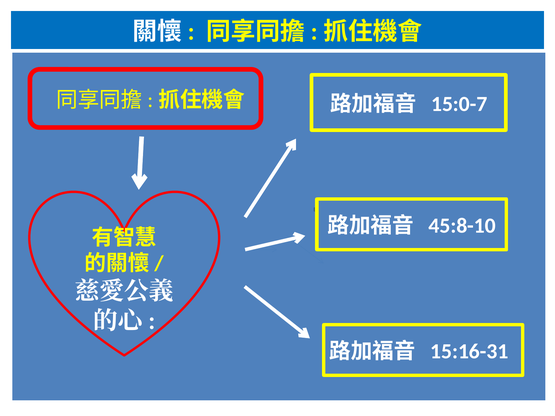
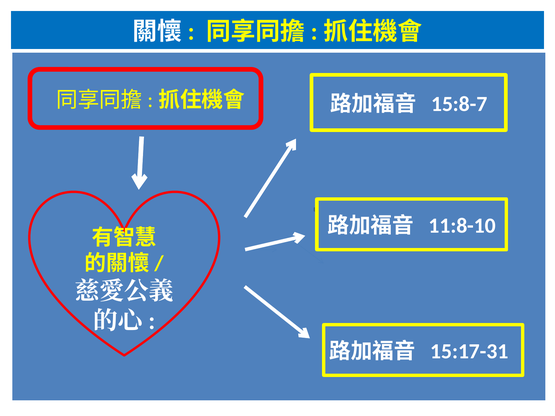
15:0-7: 15:0-7 -> 15:8-7 (459, 104)
45:8-10: 45:8-10 -> 11:8-10 (462, 226)
15:16-31: 15:16-31 -> 15:17-31 (469, 352)
